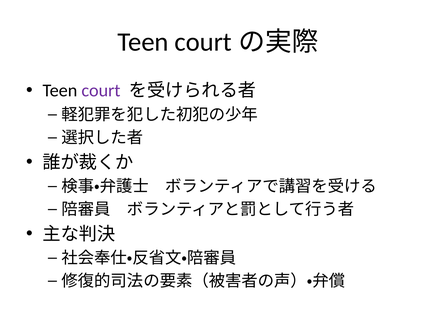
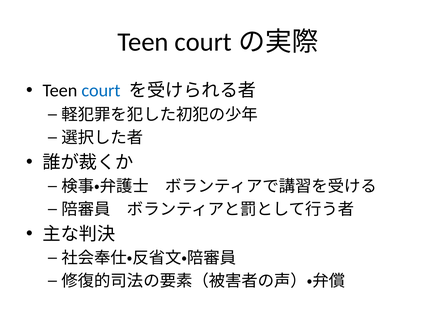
court colour: purple -> blue (101, 91)
